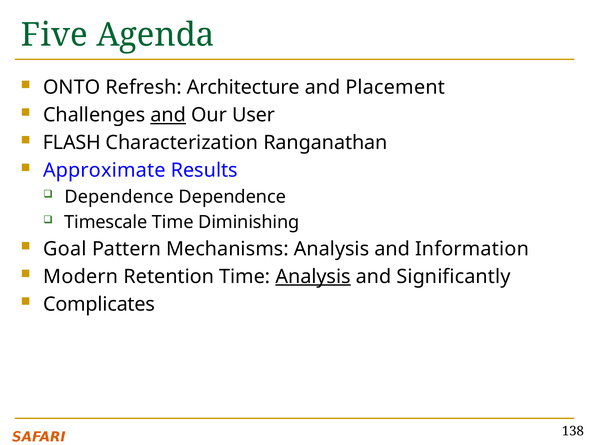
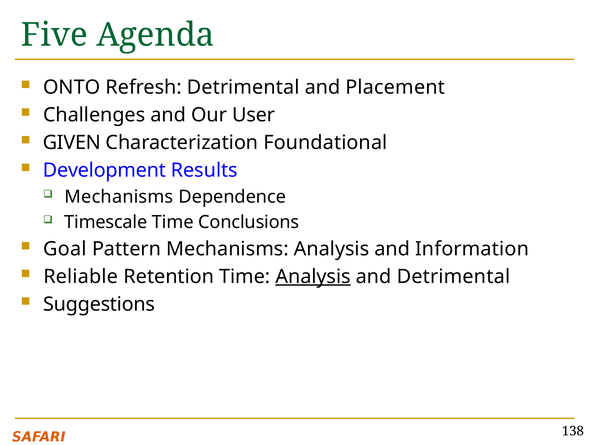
Refresh Architecture: Architecture -> Detrimental (243, 87)
and underline: present -> none (168, 115)
FLASH: FLASH -> GIVEN (72, 143)
Ranganathan: Ranganathan -> Foundational (325, 143)
Approximate: Approximate -> Development (104, 171)
Dependence: Dependence -> Mechanisms (119, 197)
Diminishing: Diminishing -> Conclusions (249, 222)
Modern: Modern -> Reliable (81, 277)
and Significantly: Significantly -> Detrimental (453, 277)
Complicates: Complicates -> Suggestions (99, 305)
